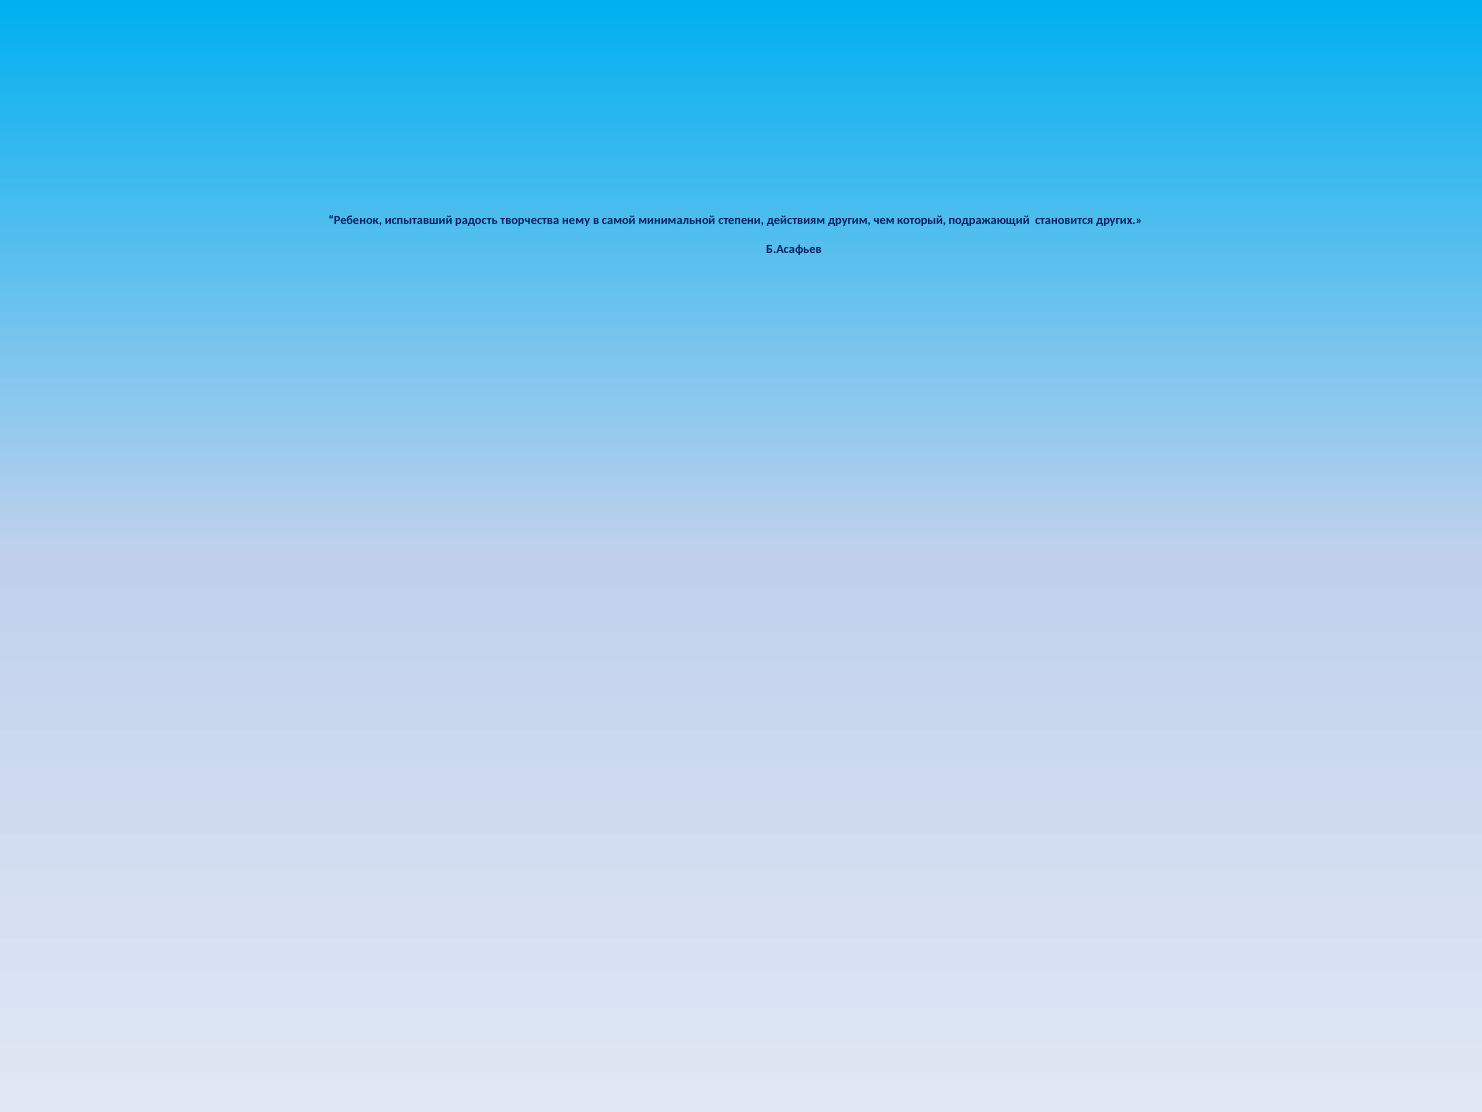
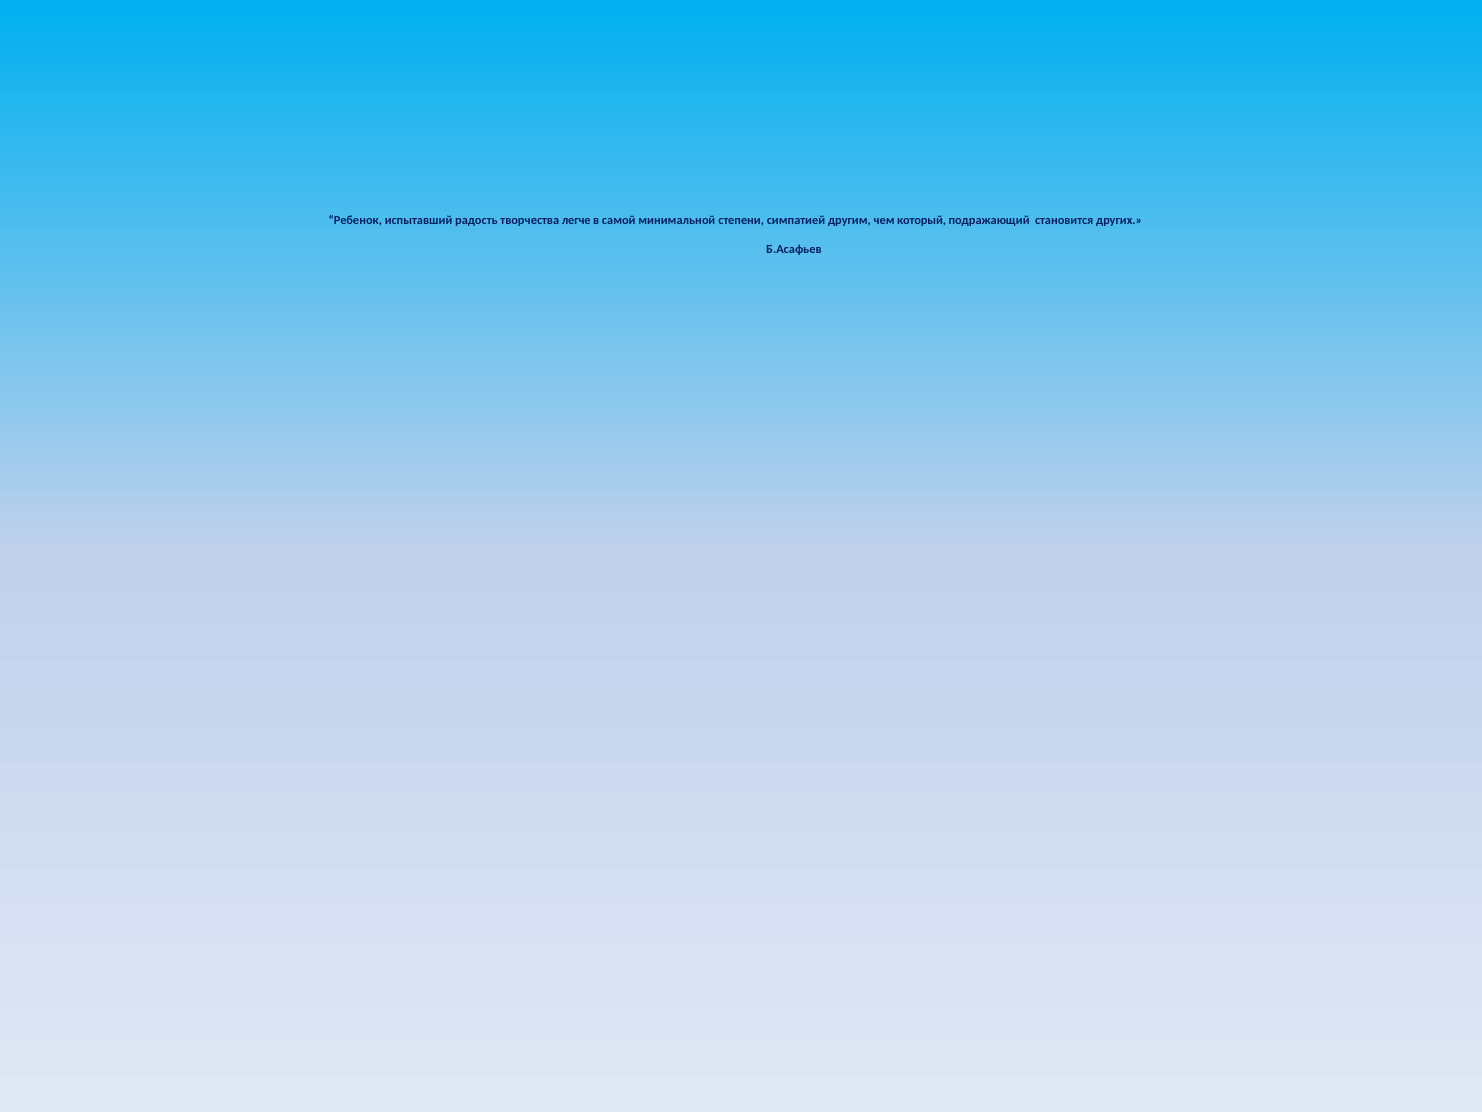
нему: нему -> легче (576, 220)
действиям: действиям -> симпатией (796, 220)
